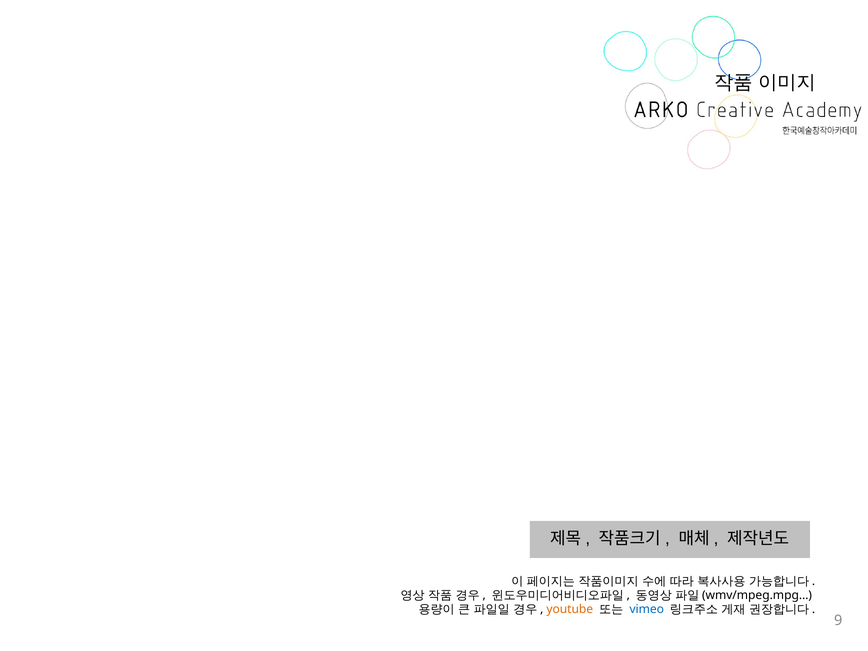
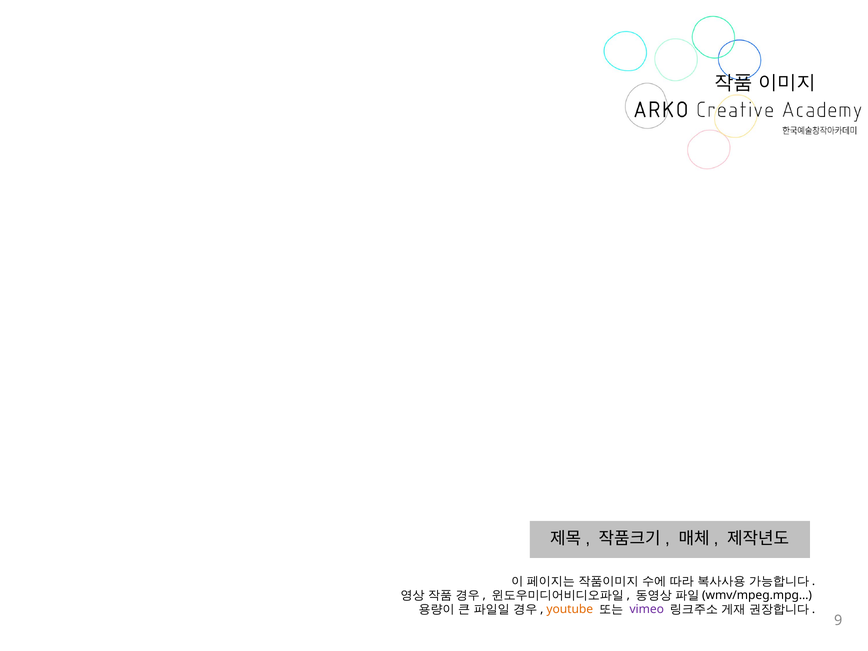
vimeo colour: blue -> purple (647, 609)
